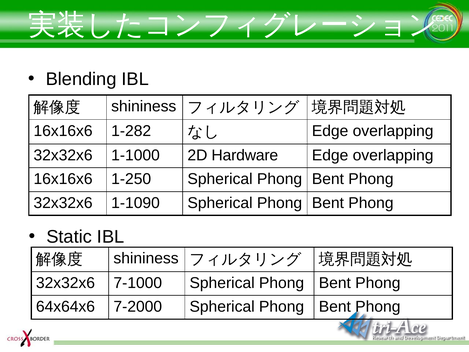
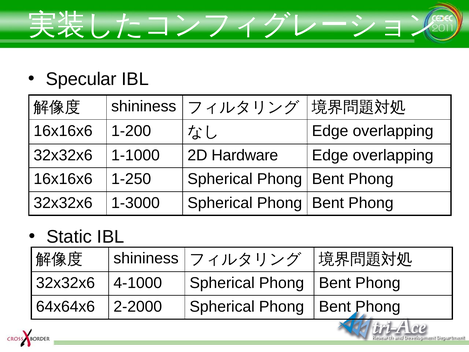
Blending: Blending -> Specular (81, 79)
1-282: 1-282 -> 1-200 (131, 131)
1-1090: 1-1090 -> 1-3000 (135, 203)
7-1000: 7-1000 -> 4-1000 (138, 283)
7-2000: 7-2000 -> 2-2000 (138, 307)
